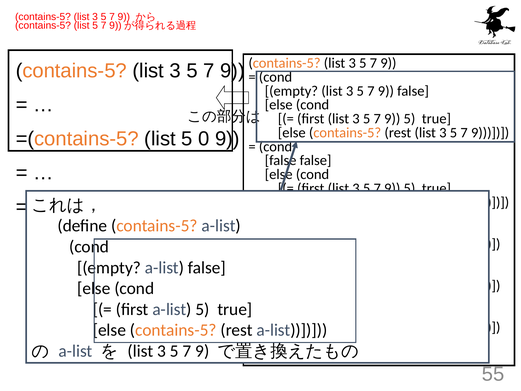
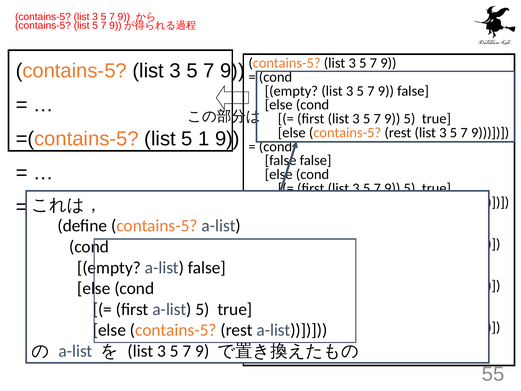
0: 0 -> 1 (204, 139)
